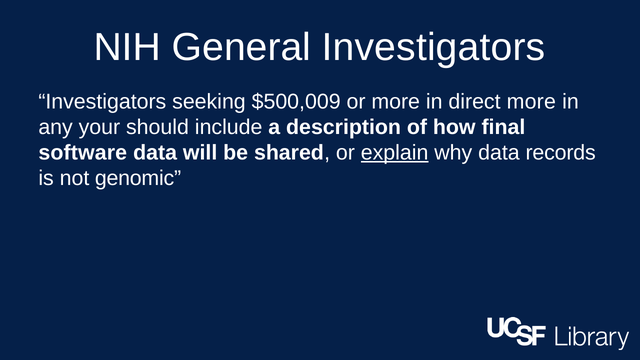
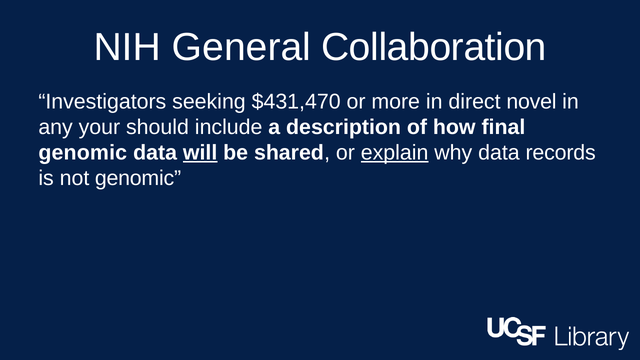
General Investigators: Investigators -> Collaboration (434, 47)
$500,009: $500,009 -> $431,470 (296, 102)
direct more: more -> novel (531, 102)
software: software -> genomic (83, 153)
will underline: none -> present (200, 153)
